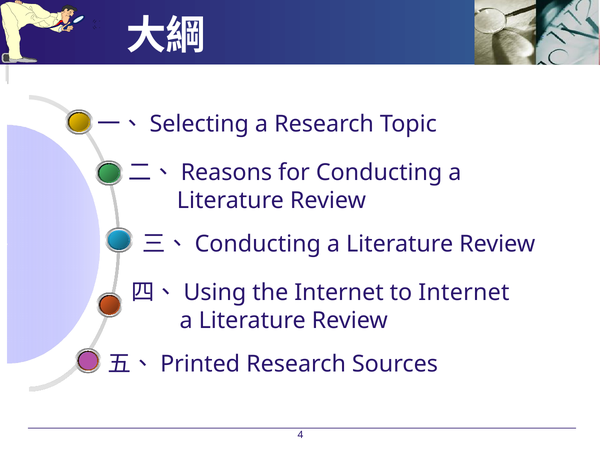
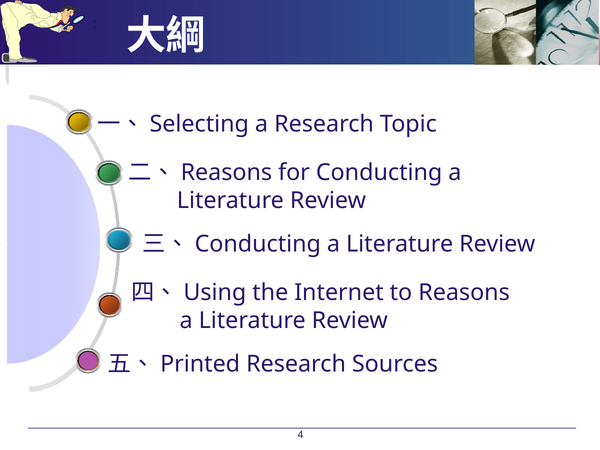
to Internet: Internet -> Reasons (464, 292)
